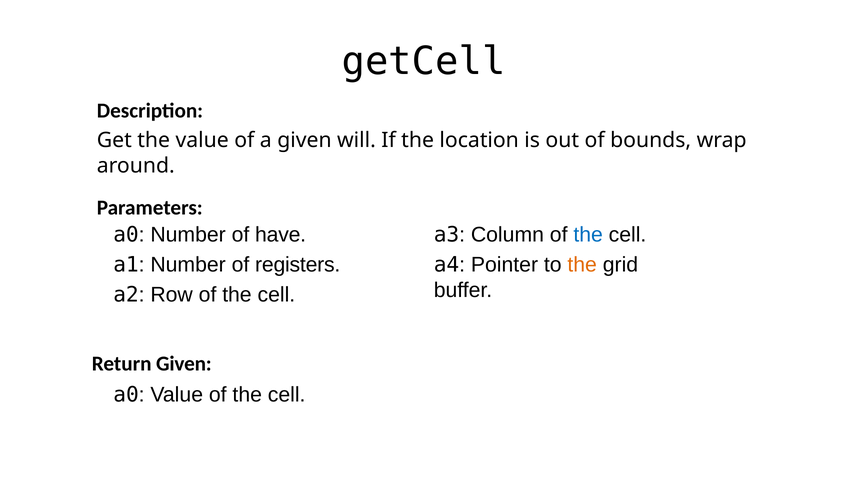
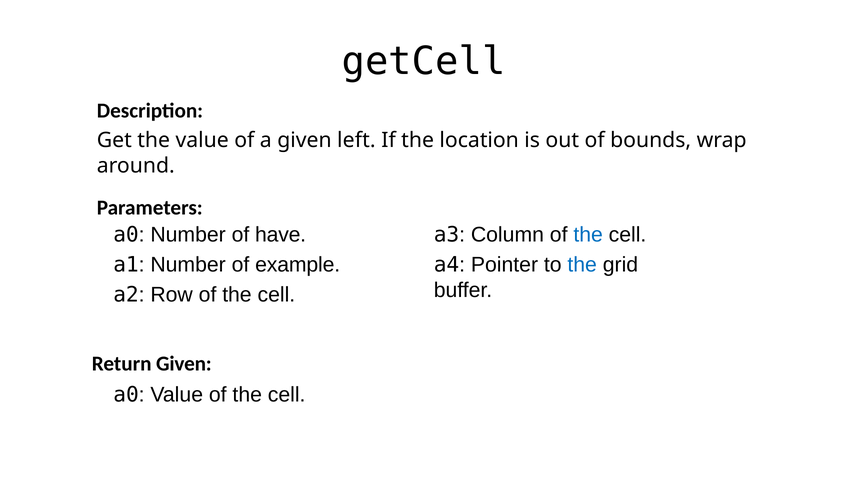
will: will -> left (356, 140)
registers: registers -> example (298, 265)
the colour: orange -> blue (582, 265)
